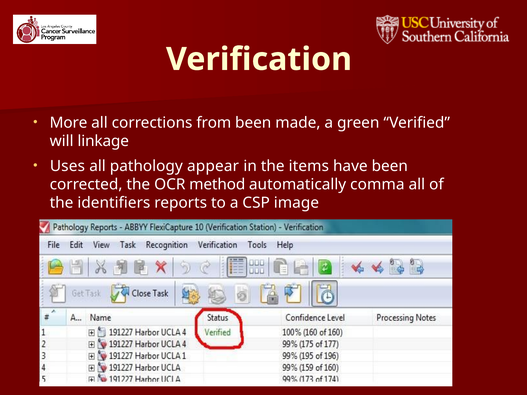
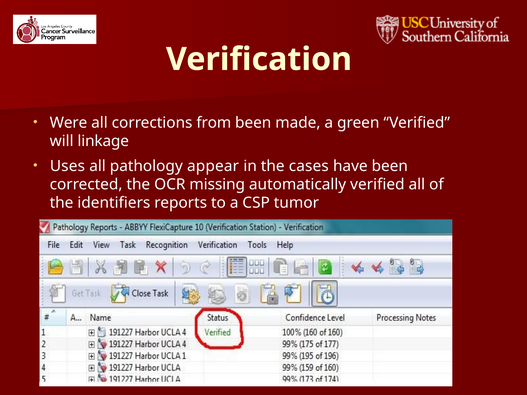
More: More -> Were (69, 123)
items: items -> cases (309, 166)
method: method -> missing (217, 185)
automatically comma: comma -> verified (377, 185)
image: image -> tumor (296, 203)
